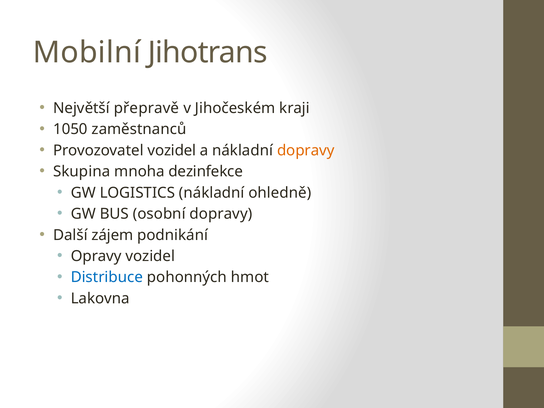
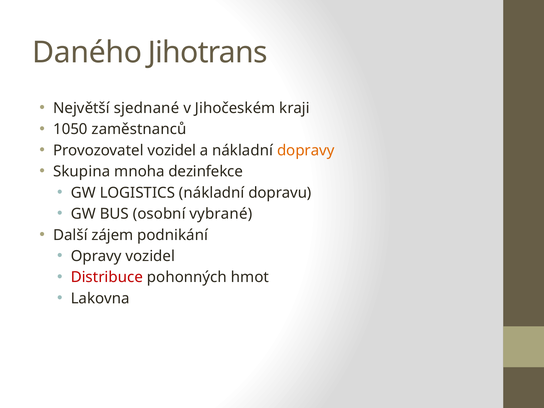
Mobilní: Mobilní -> Daného (87, 52)
přepravě: přepravě -> sjednané (147, 108)
ohledně: ohledně -> dopravu (280, 193)
osobní dopravy: dopravy -> vybrané (221, 214)
Distribuce colour: blue -> red (107, 277)
